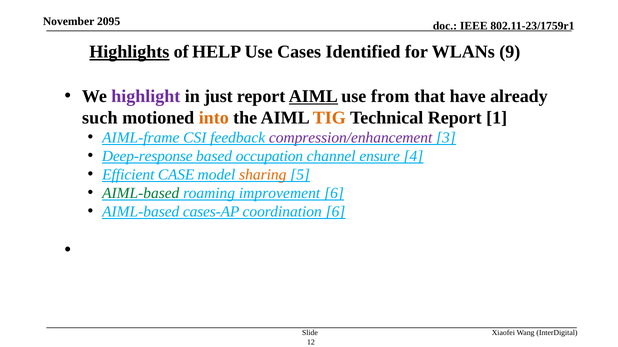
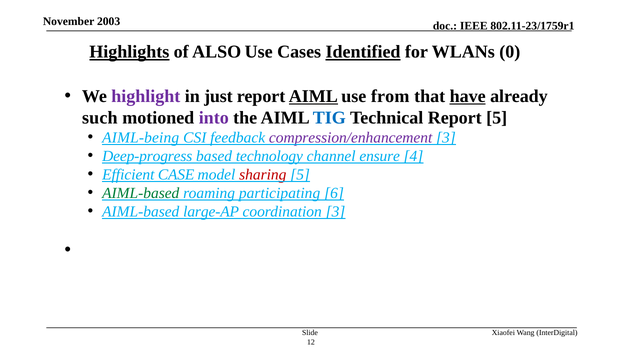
2095: 2095 -> 2003 (109, 21)
HELP: HELP -> ALSO (217, 52)
Identified underline: none -> present (363, 52)
9: 9 -> 0 (510, 52)
have underline: none -> present (468, 96)
into colour: orange -> purple (214, 118)
TIG colour: orange -> blue (329, 118)
Report 1: 1 -> 5 (497, 118)
AIML-frame: AIML-frame -> AIML-being (141, 138)
Deep-response: Deep-response -> Deep-progress (147, 156)
occupation: occupation -> technology (269, 156)
sharing colour: orange -> red (263, 175)
improvement: improvement -> participating (280, 194)
cases-AP: cases-AP -> large-AP (211, 212)
coordination 6: 6 -> 3 (336, 212)
